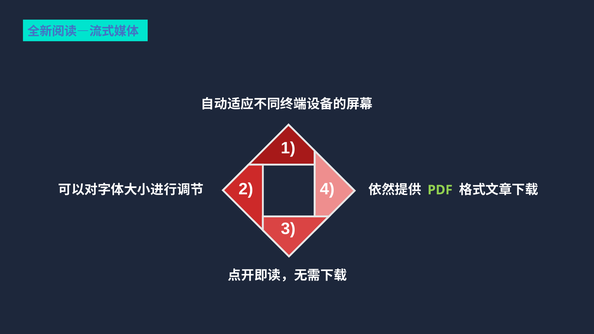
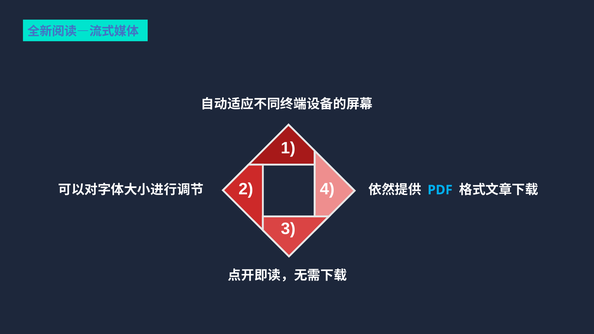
PDF colour: light green -> light blue (440, 190)
